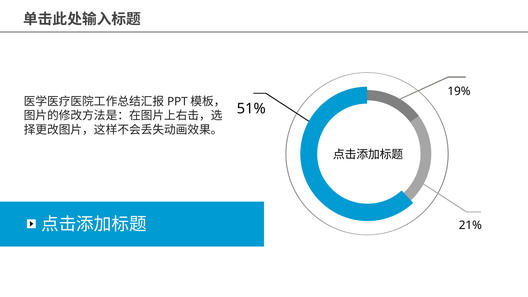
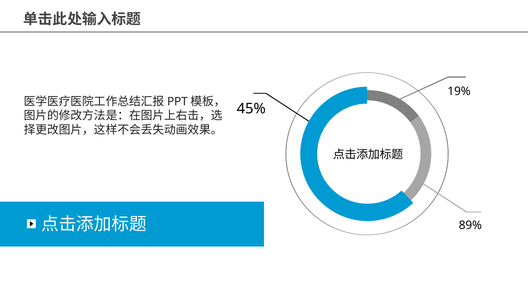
51%: 51% -> 45% (251, 109)
21%: 21% -> 89% (470, 225)
